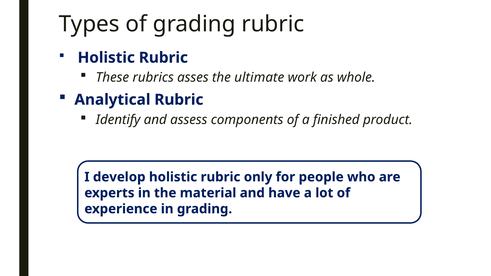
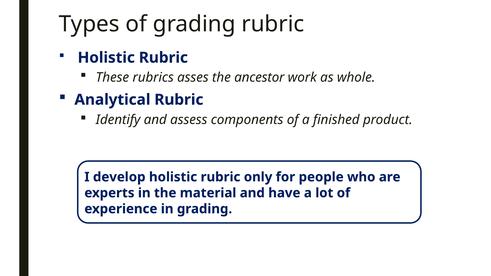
ultimate: ultimate -> ancestor (259, 77)
